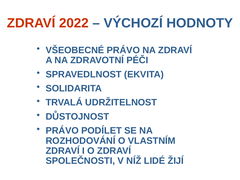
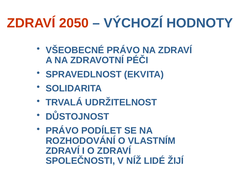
2022: 2022 -> 2050 (74, 23)
